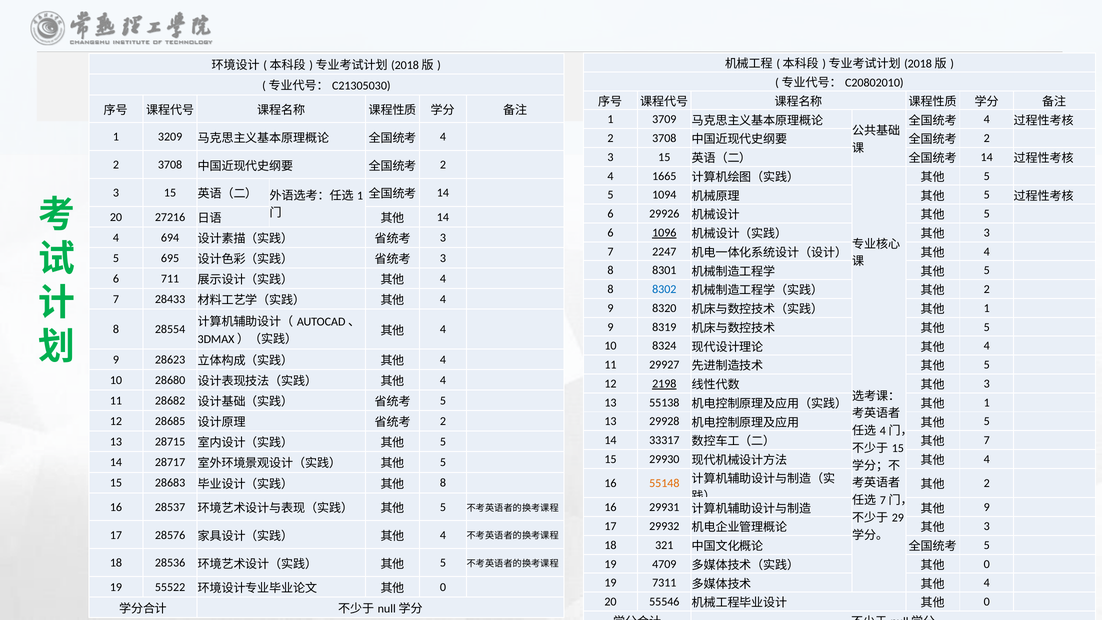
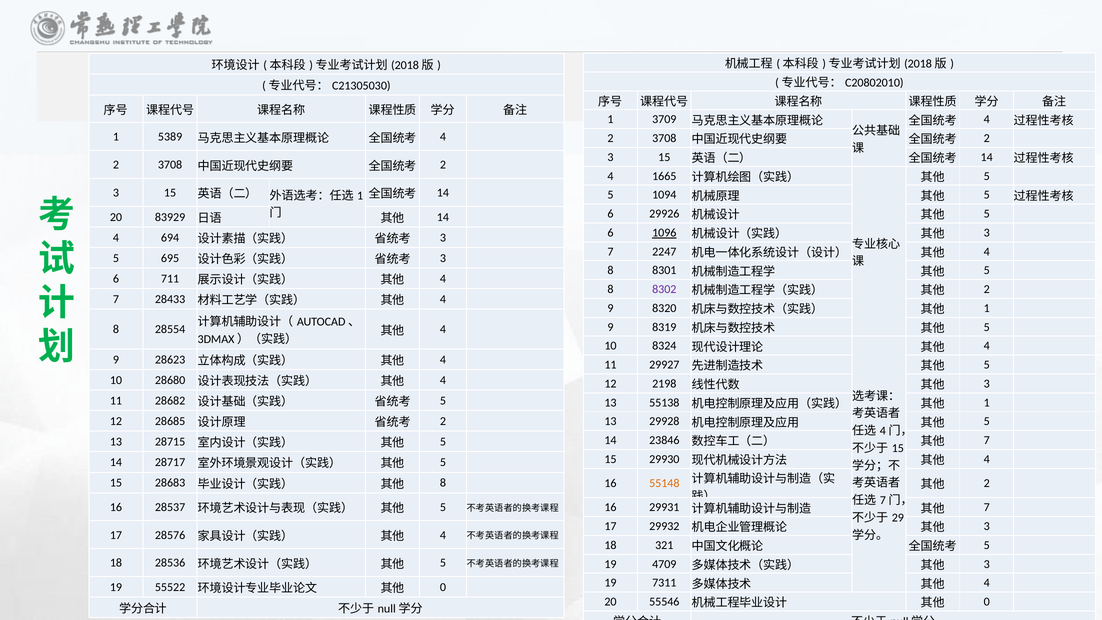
3209: 3209 -> 5389 (170, 137)
27216: 27216 -> 83929 (170, 217)
8302 colour: blue -> purple (664, 289)
2198 underline: present -> none (664, 384)
33317: 33317 -> 23846 (664, 440)
9: 9 -> 7 (987, 507)
0: 0 -> 3 (987, 564)
